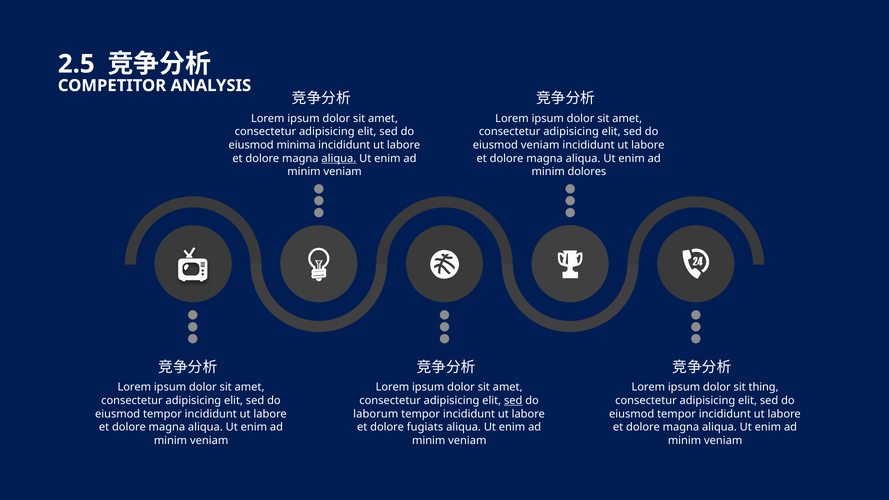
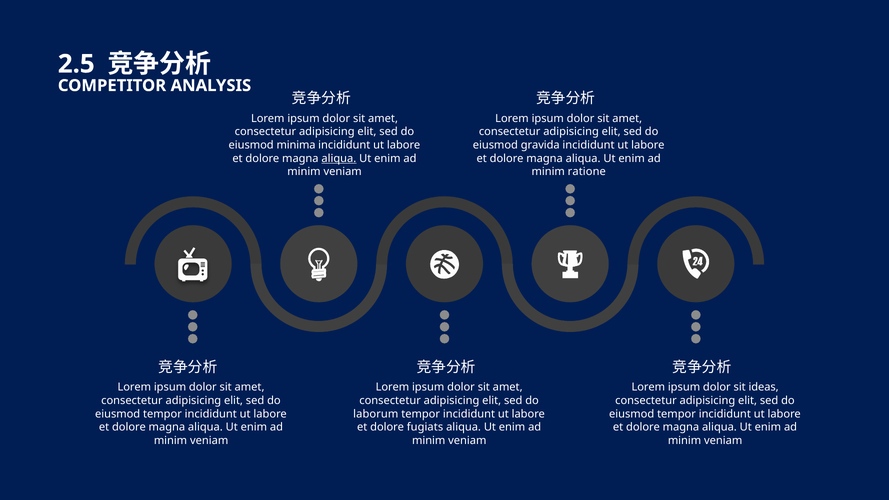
eiusmod veniam: veniam -> gravida (540, 145)
dolores: dolores -> ratione (587, 172)
thing: thing -> ideas (764, 387)
sed underline: present -> none (513, 401)
